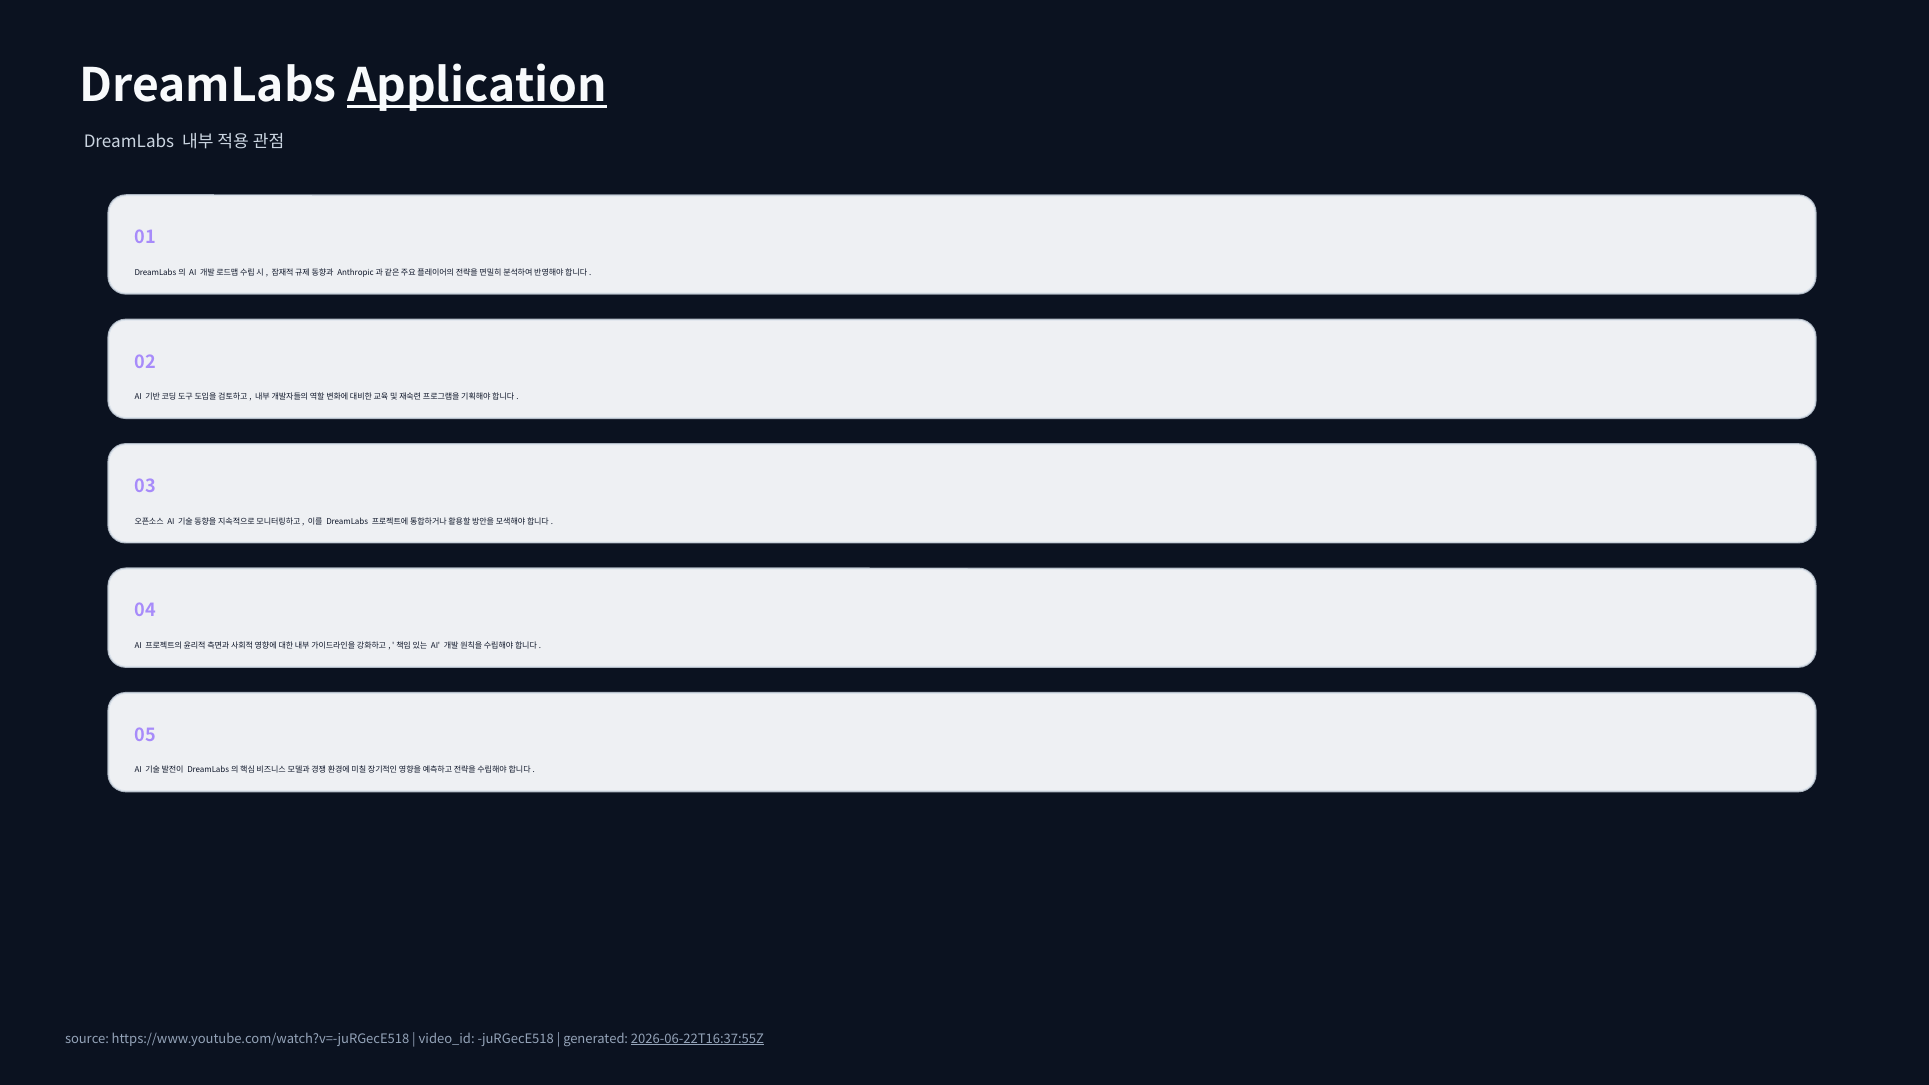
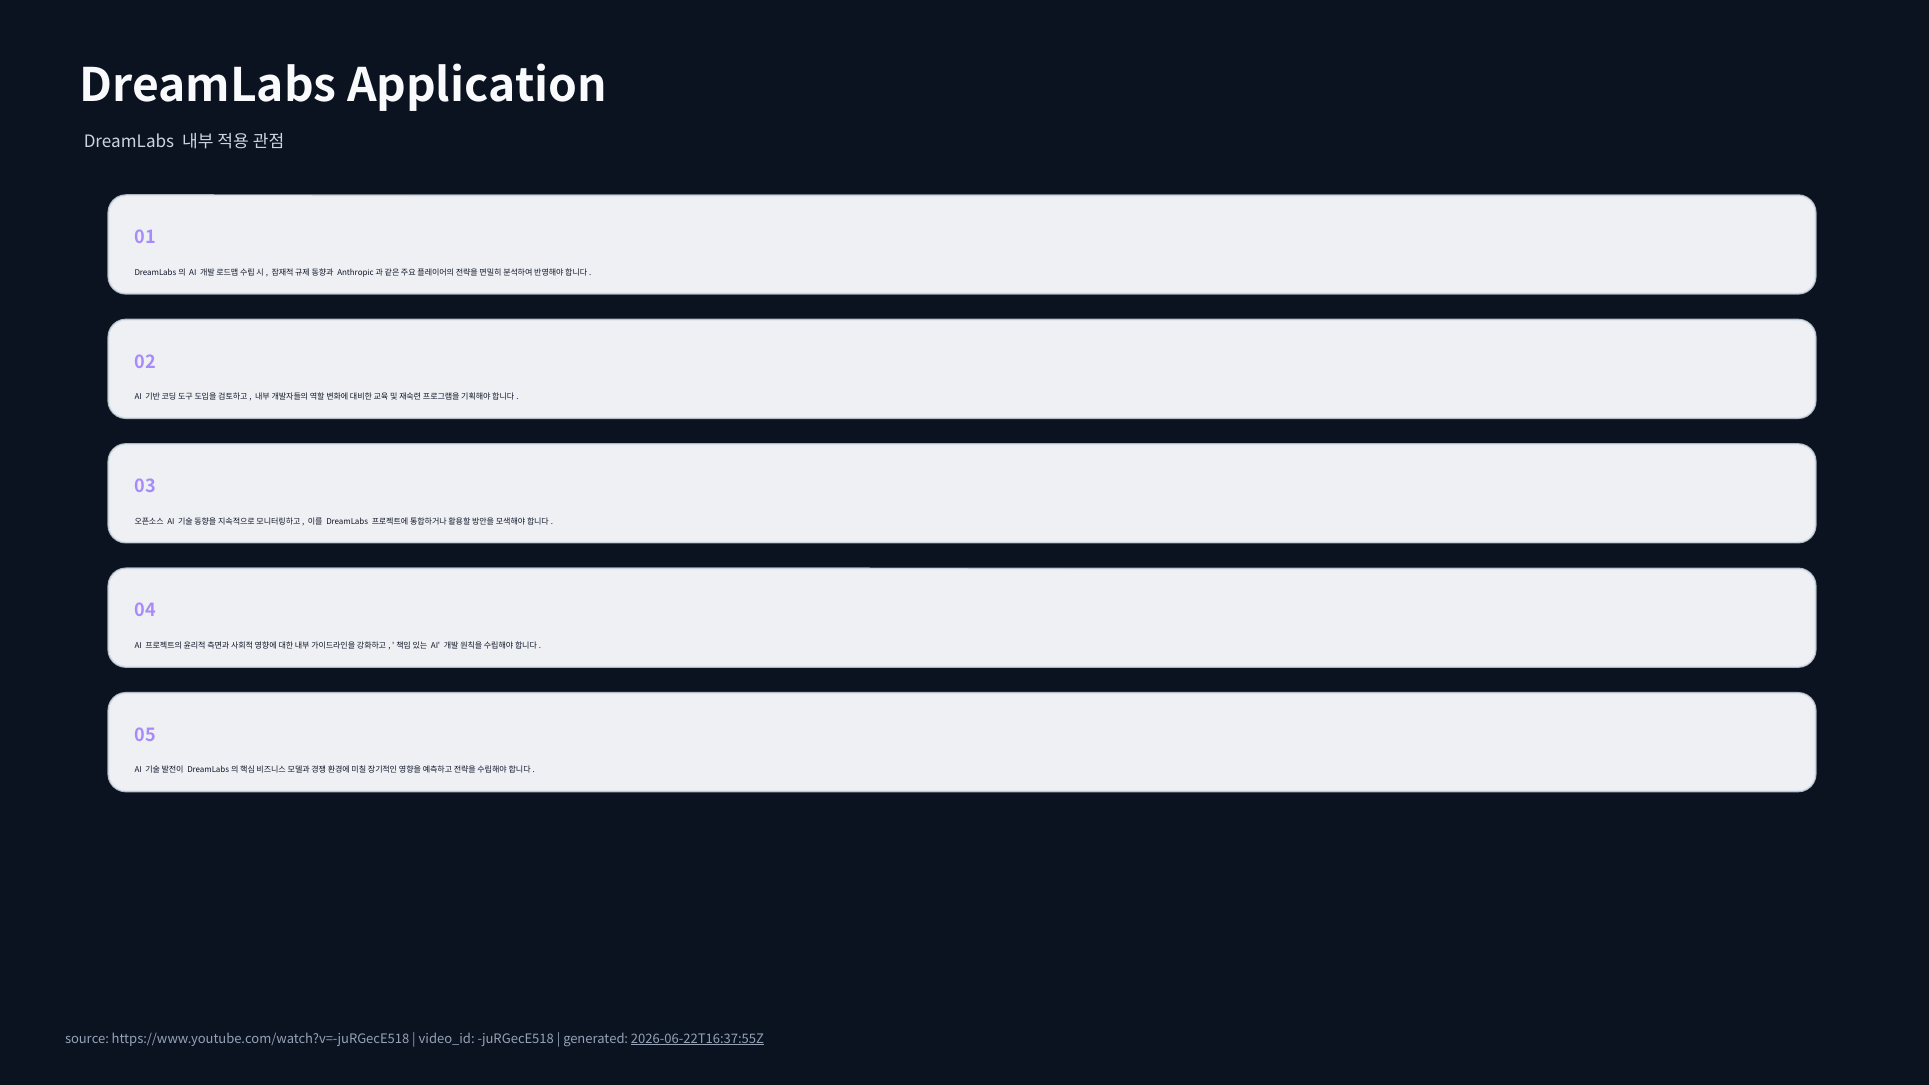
Application underline: present -> none (477, 86)
